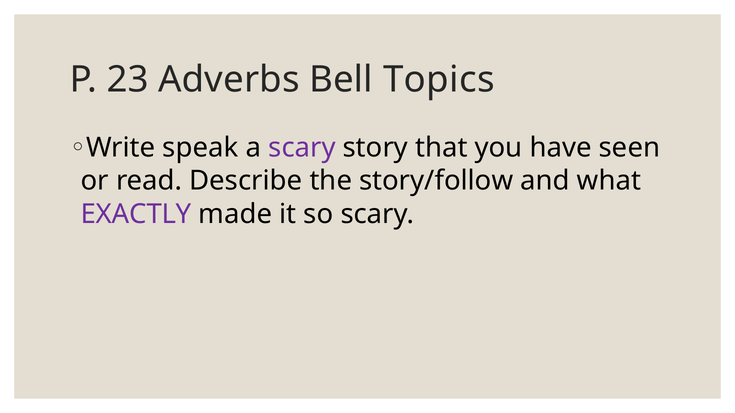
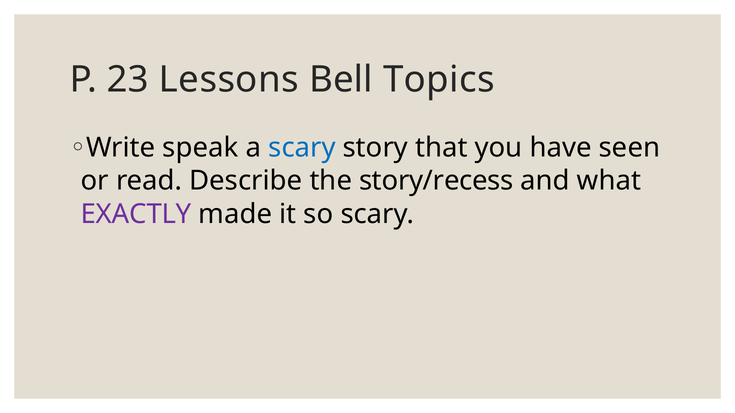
Adverbs: Adverbs -> Lessons (229, 80)
scary colour: purple -> blue (302, 148)
story/follow: story/follow -> story/recess (436, 181)
